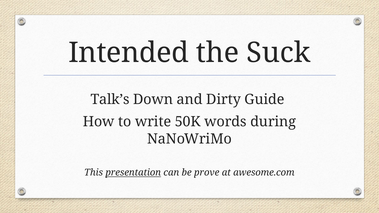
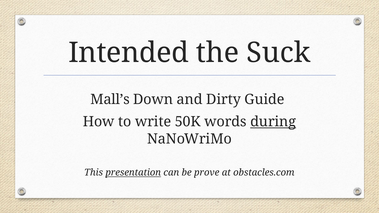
Talk’s: Talk’s -> Mall’s (110, 100)
during underline: none -> present (273, 122)
awesome.com: awesome.com -> obstacles.com (264, 173)
